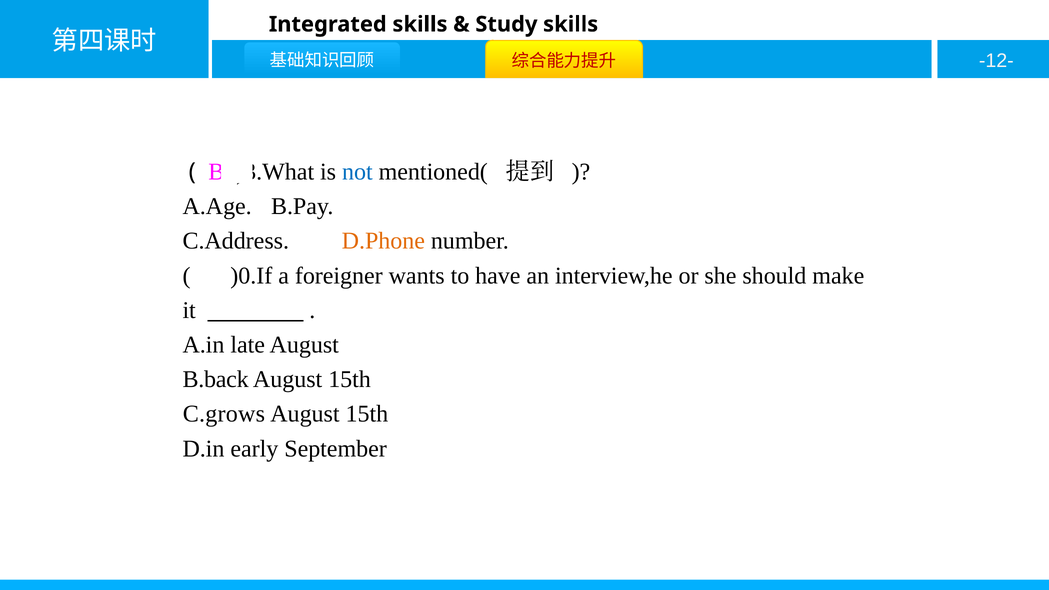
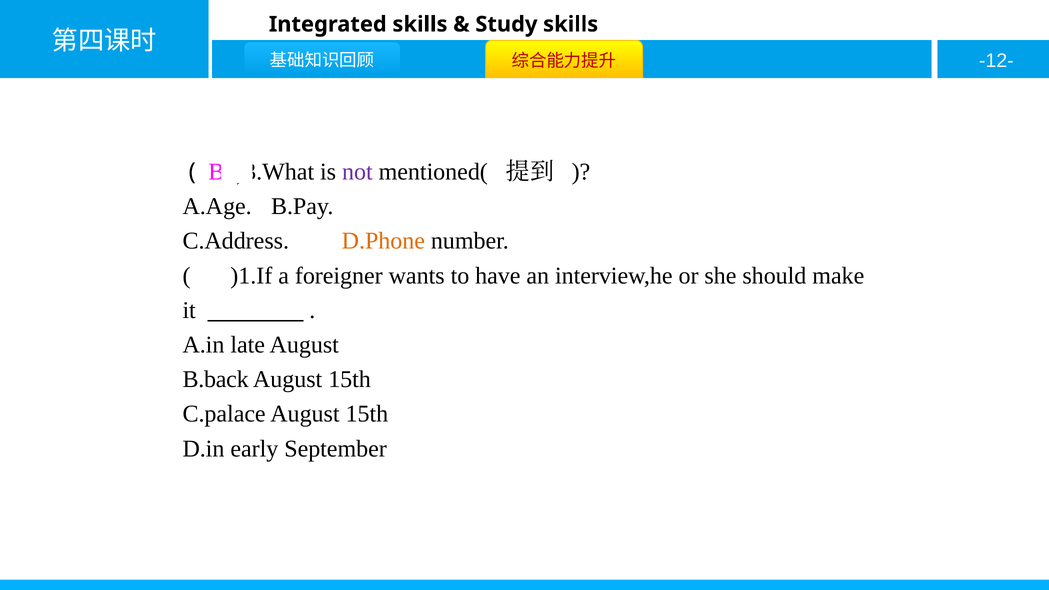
not colour: blue -> purple (357, 172)
)0.If: )0.If -> )1.If (251, 276)
C.grows: C.grows -> C.palace (224, 414)
